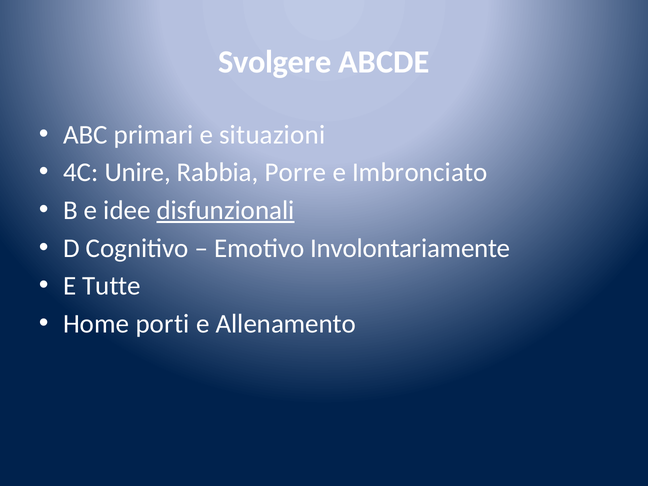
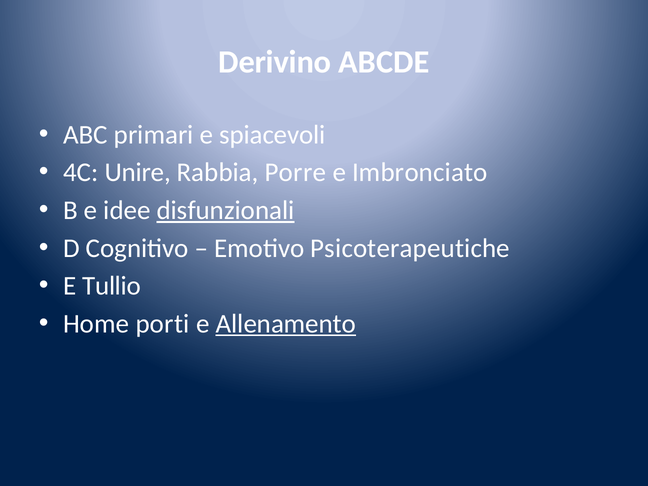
Svolgere: Svolgere -> Derivino (275, 62)
situazioni: situazioni -> spiacevoli (272, 135)
Involontariamente: Involontariamente -> Psicoterapeutiche (410, 248)
Tutte: Tutte -> Tullio (112, 286)
Allenamento underline: none -> present (286, 324)
